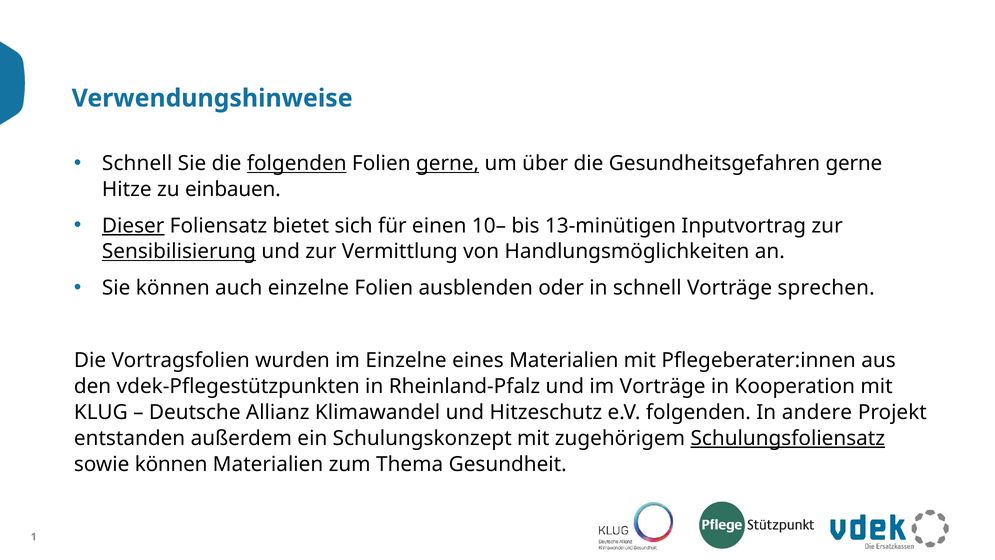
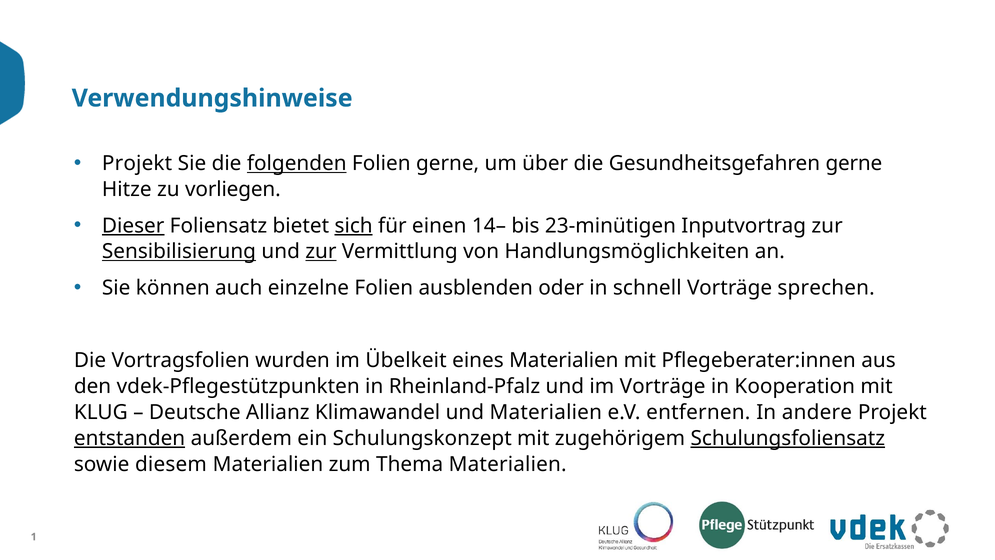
Schnell: Schnell -> Projekt (137, 163)
gerne underline: present -> none (448, 163)
einbauen: einbauen -> vorliegen (233, 189)
sich underline: none -> present (354, 226)
10–: 10– -> 14– (489, 226)
13-minütigen: 13-minütigen -> 23-minütigen (610, 226)
zur underline: none -> present (321, 251)
im Einzelne: Einzelne -> Übelkeit (406, 360)
und Hitzeschutz: Hitzeschutz -> Materialien (546, 412)
e.V folgenden: folgenden -> entfernen (698, 412)
entstanden underline: none -> present (130, 438)
sowie können: können -> diesem (171, 464)
Thema Gesundheit: Gesundheit -> Materialien (508, 464)
